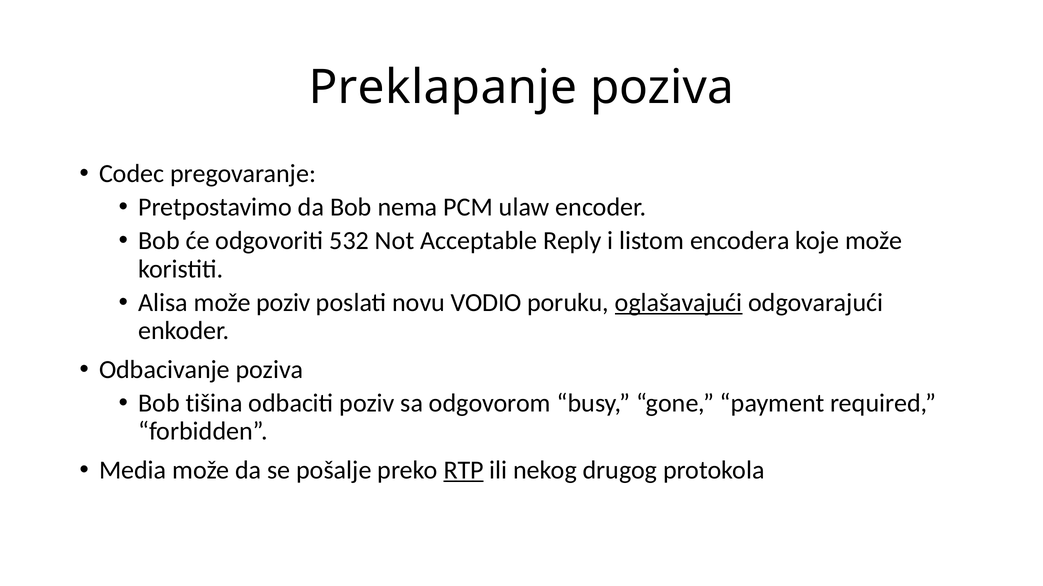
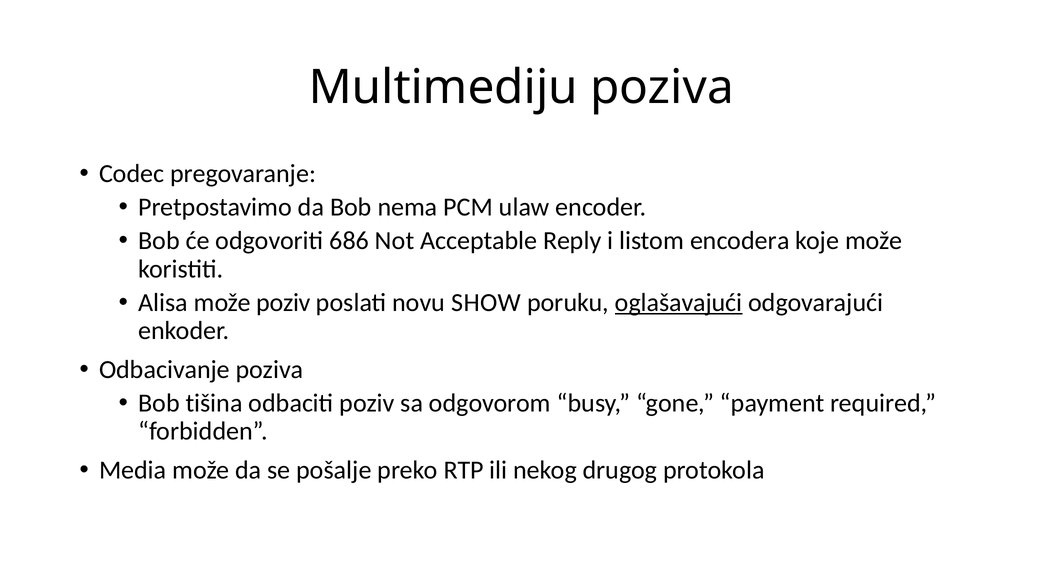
Preklapanje: Preklapanje -> Multimediju (443, 88)
532: 532 -> 686 (349, 241)
VODIO: VODIO -> SHOW (486, 303)
RTP underline: present -> none (464, 471)
